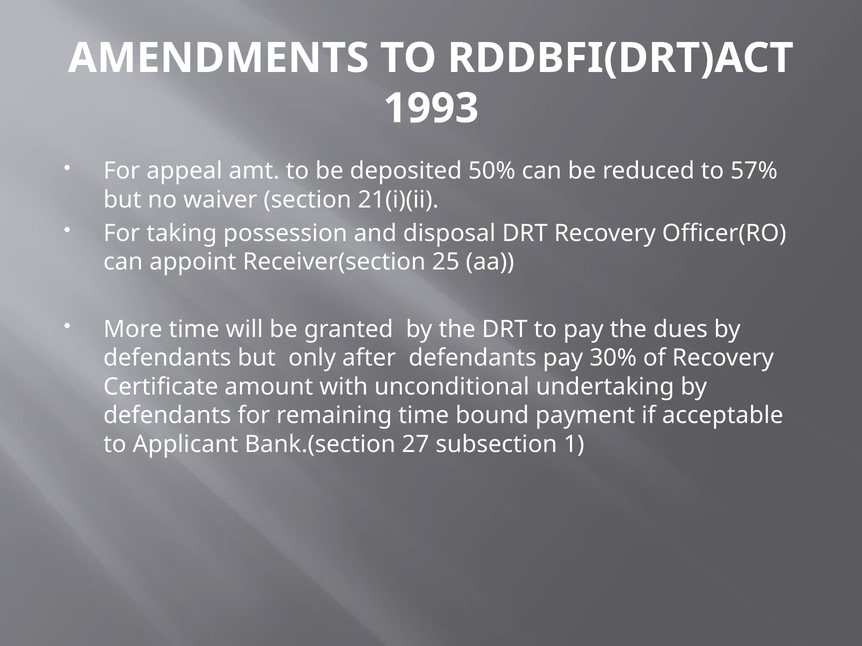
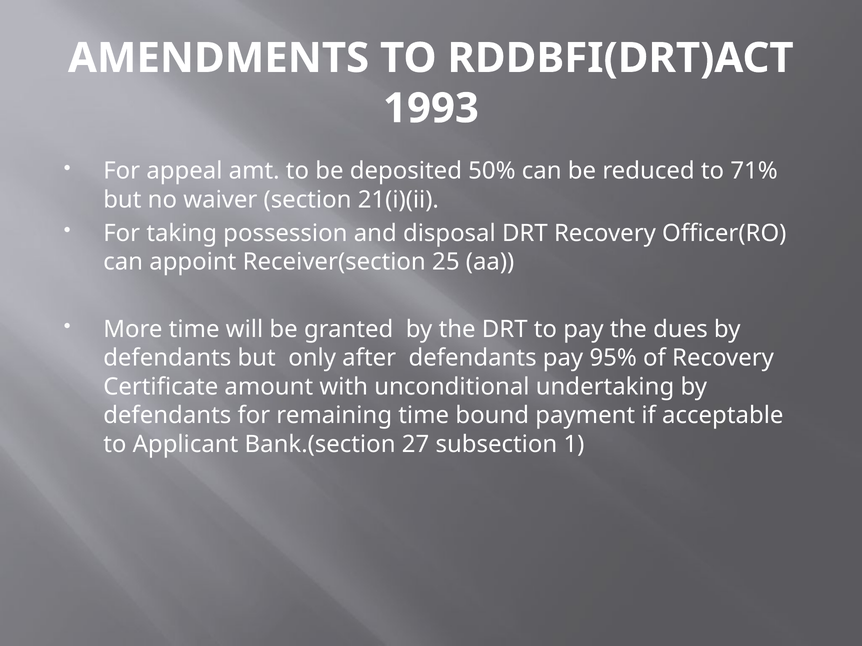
57%: 57% -> 71% (754, 171)
30%: 30% -> 95% (613, 358)
